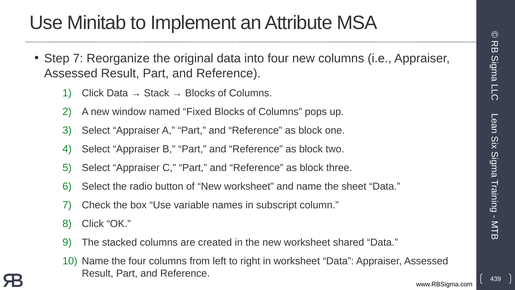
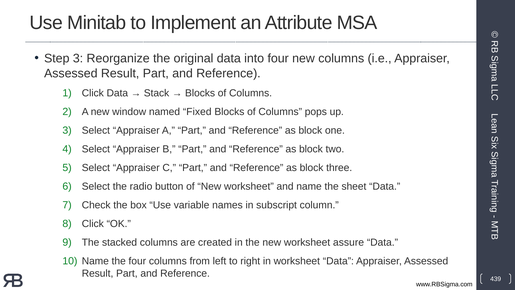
Step 7: 7 -> 3 (78, 58)
shared: shared -> assure (349, 242)
